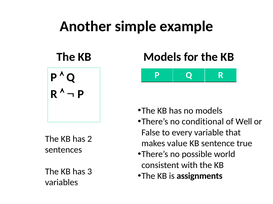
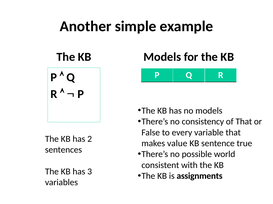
conditional: conditional -> consistency (203, 122)
of Well: Well -> That (244, 122)
